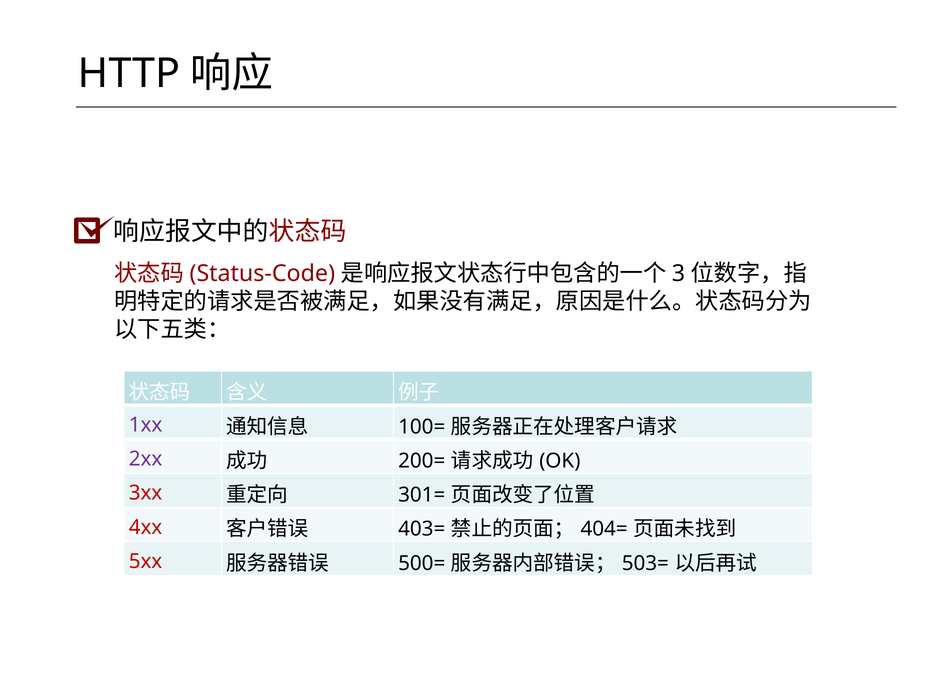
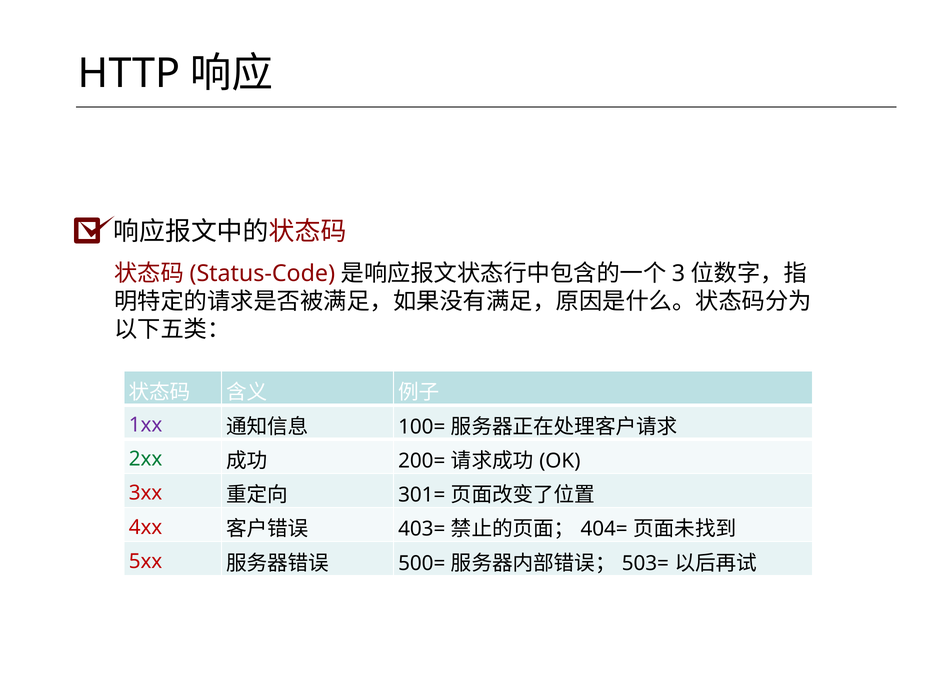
2xx colour: purple -> green (146, 459)
